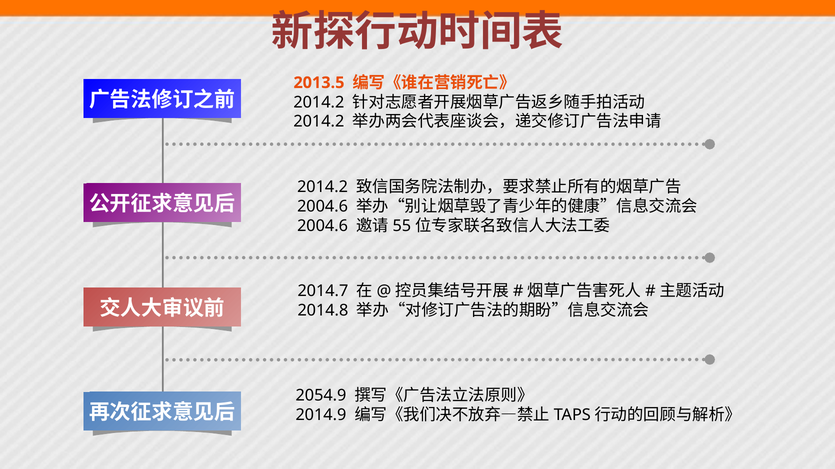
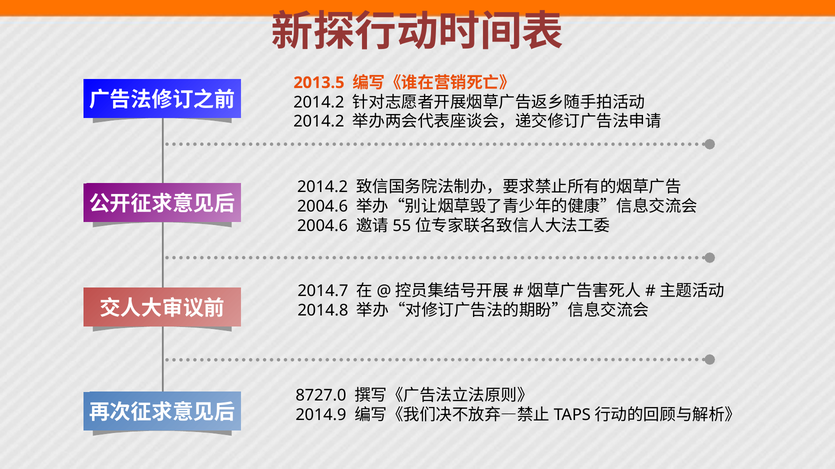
2054.9: 2054.9 -> 8727.0 (321, 396)
